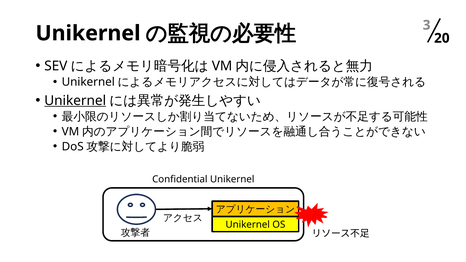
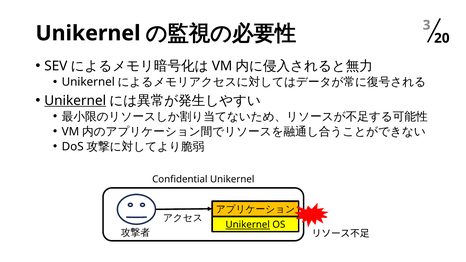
Unikernel underline: none -> present (248, 225)
